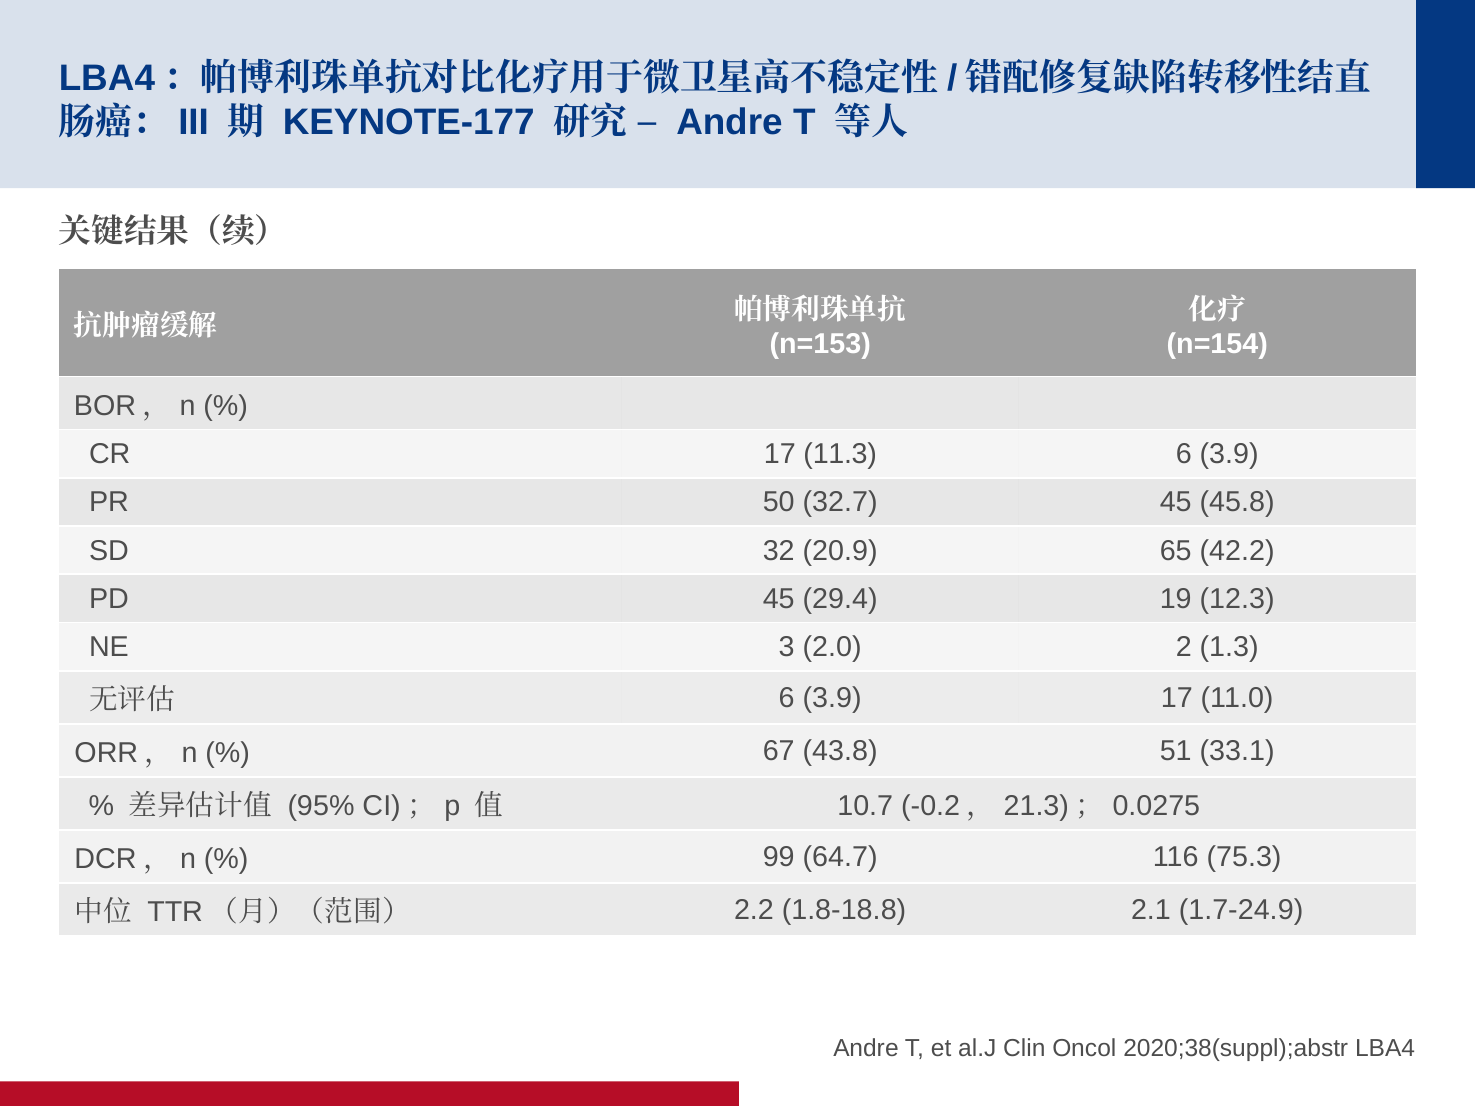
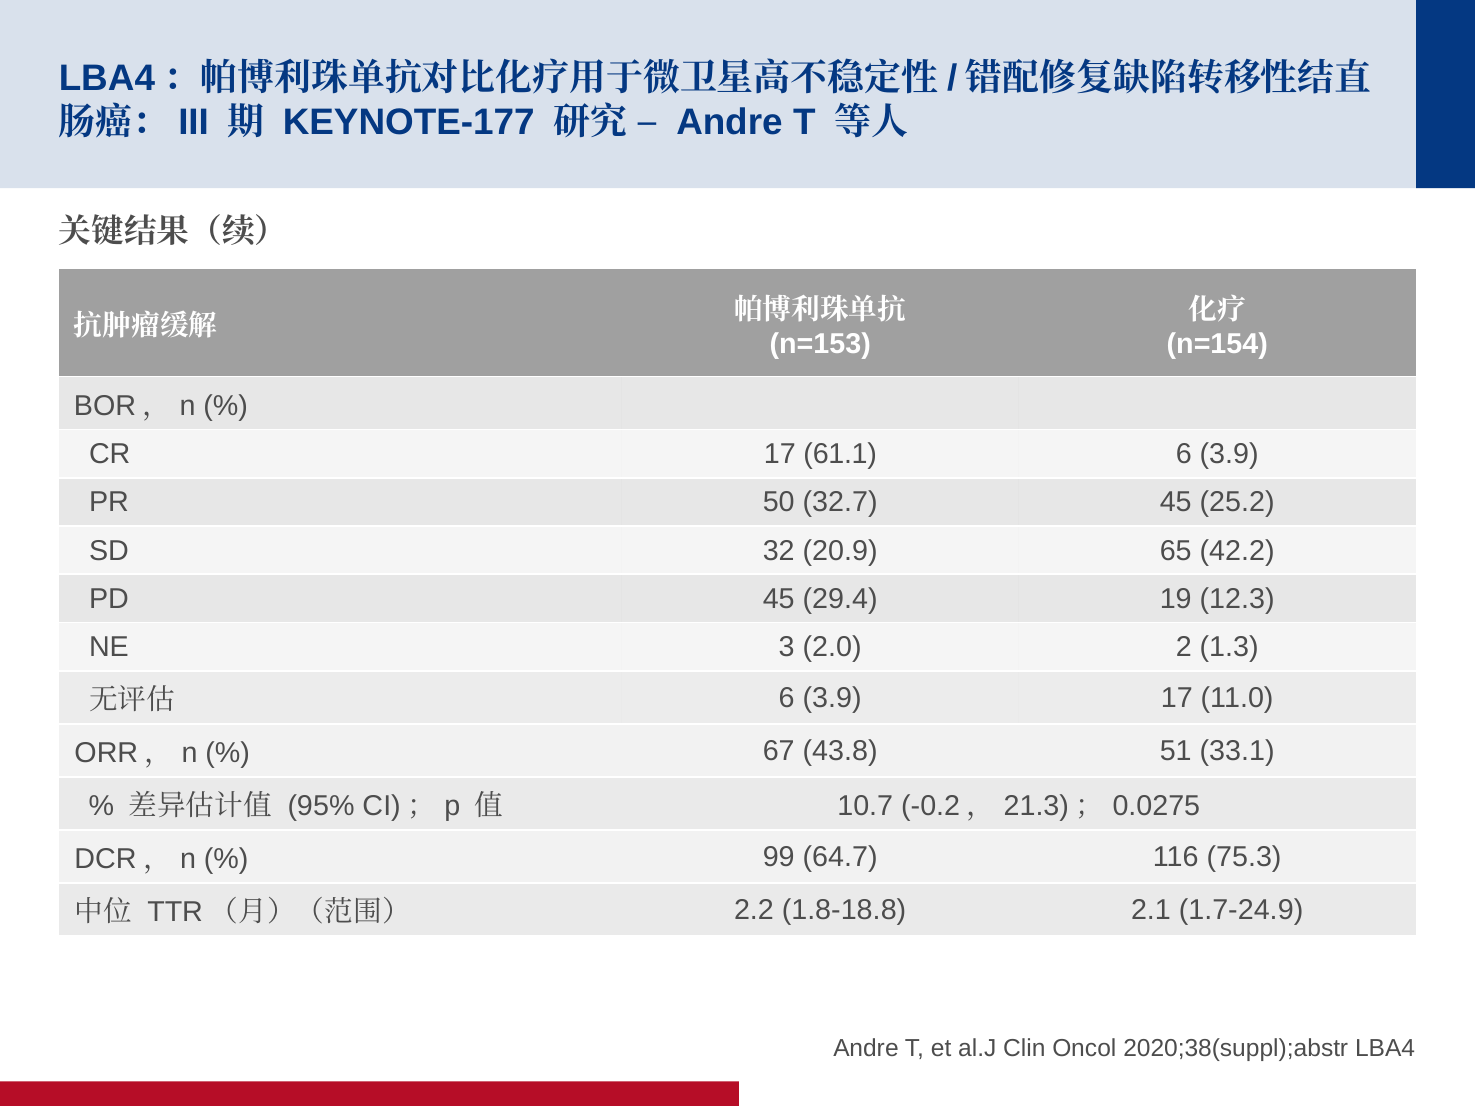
11.3: 11.3 -> 61.1 (840, 454)
45.8: 45.8 -> 25.2 (1237, 502)
